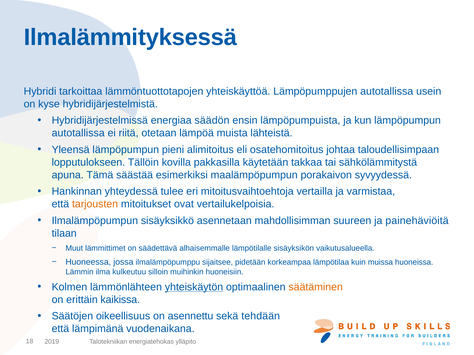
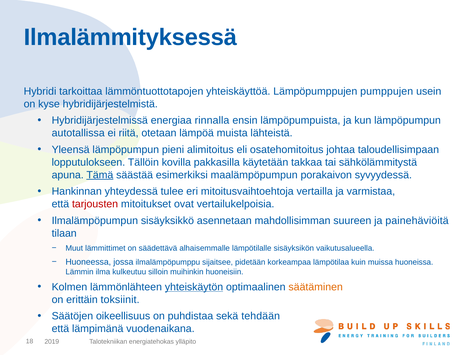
Lämpöpumppujen autotallissa: autotallissa -> pumppujen (387, 91)
säädön: säädön -> rinnalla (212, 121)
Tämä underline: none -> present (100, 175)
tarjousten colour: orange -> red (95, 204)
kaikissa: kaikissa -> toksiinit (120, 300)
asennettu: asennettu -> puhdistaa (190, 317)
